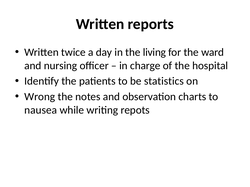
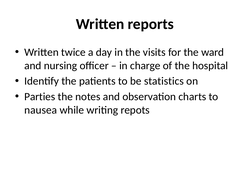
living: living -> visits (154, 52)
Wrong: Wrong -> Parties (40, 97)
